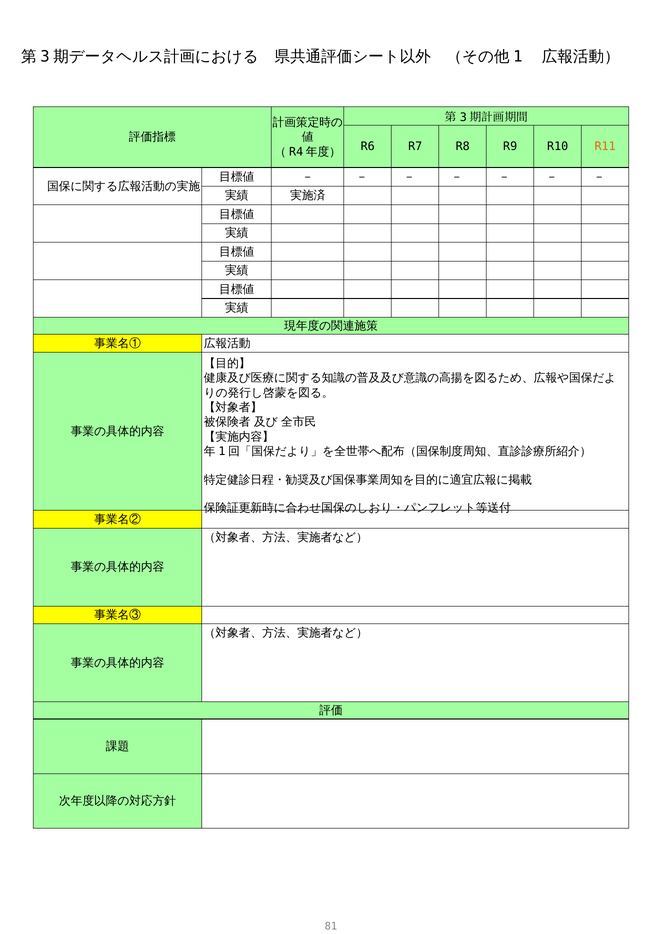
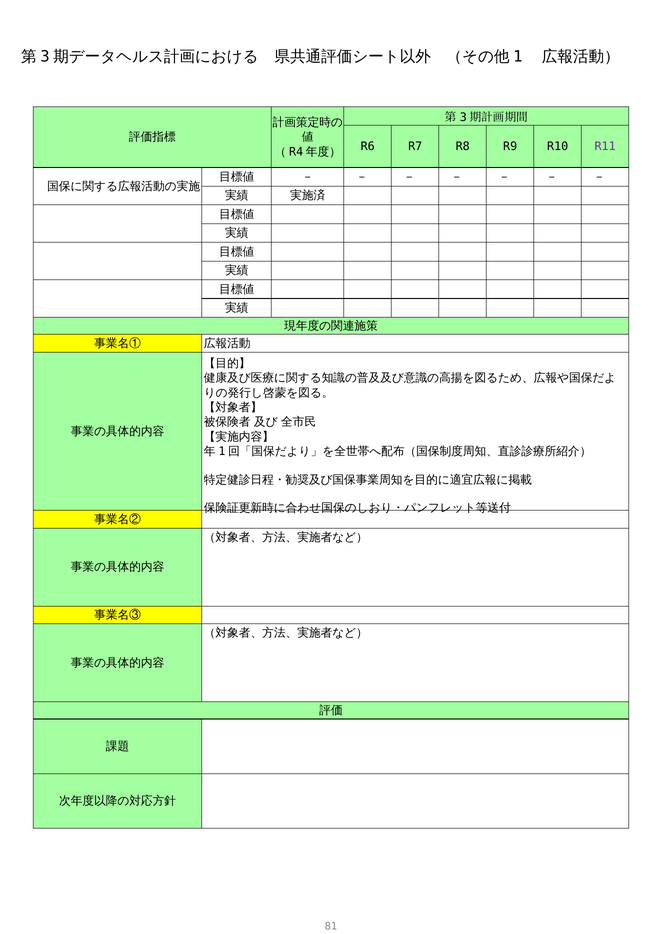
R11 colour: orange -> purple (605, 147)
